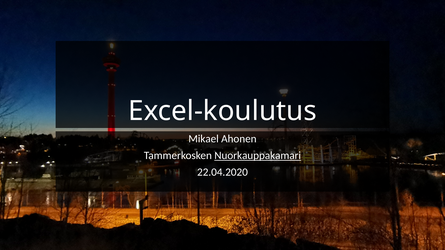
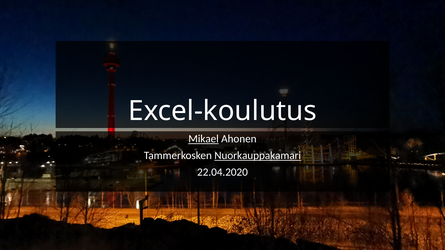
Mikael underline: none -> present (204, 139)
